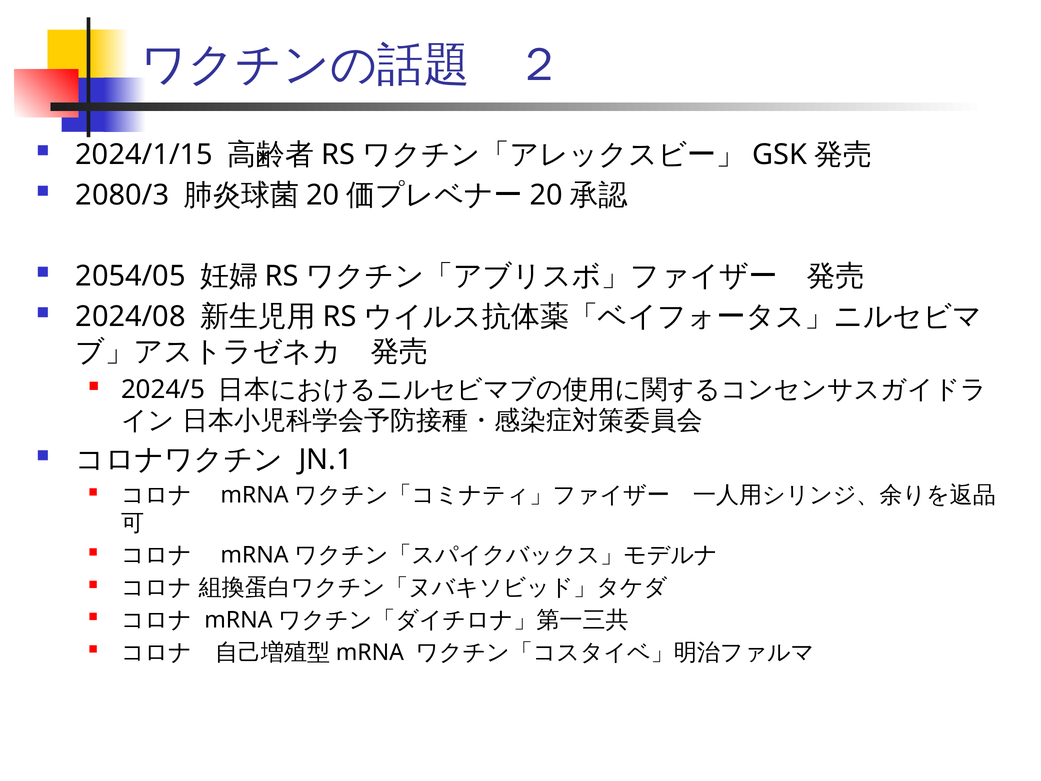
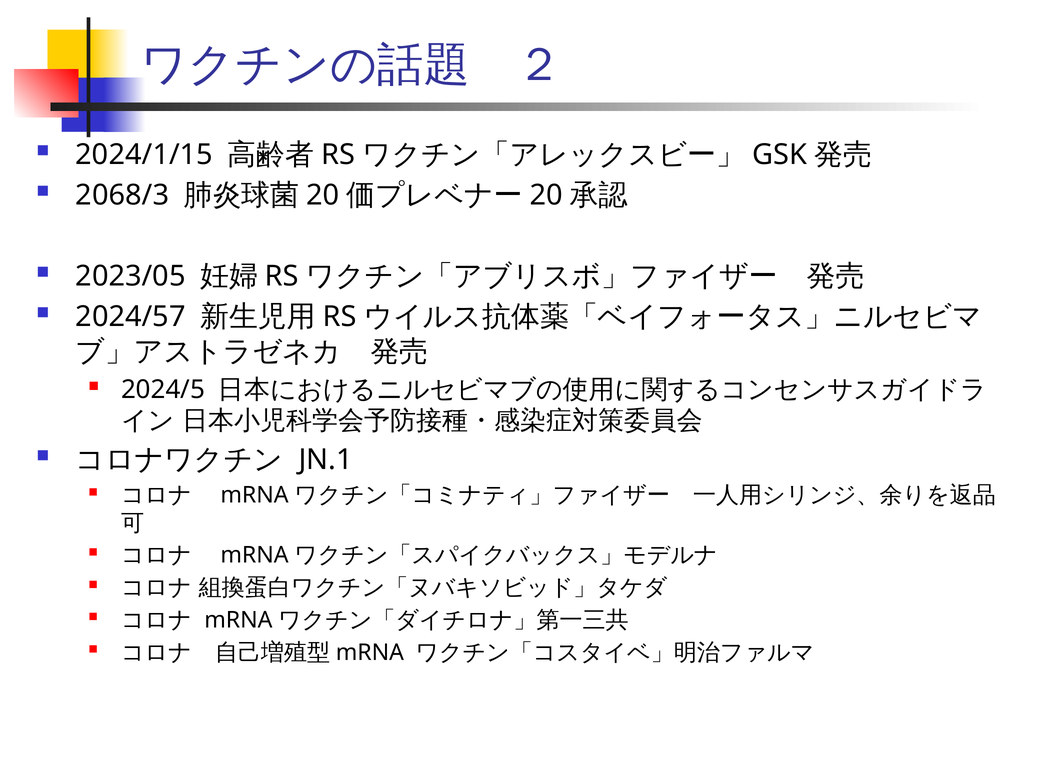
2080/3: 2080/3 -> 2068/3 (122, 195)
2054/05: 2054/05 -> 2023/05 (131, 276)
2024/08: 2024/08 -> 2024/57 (131, 317)
